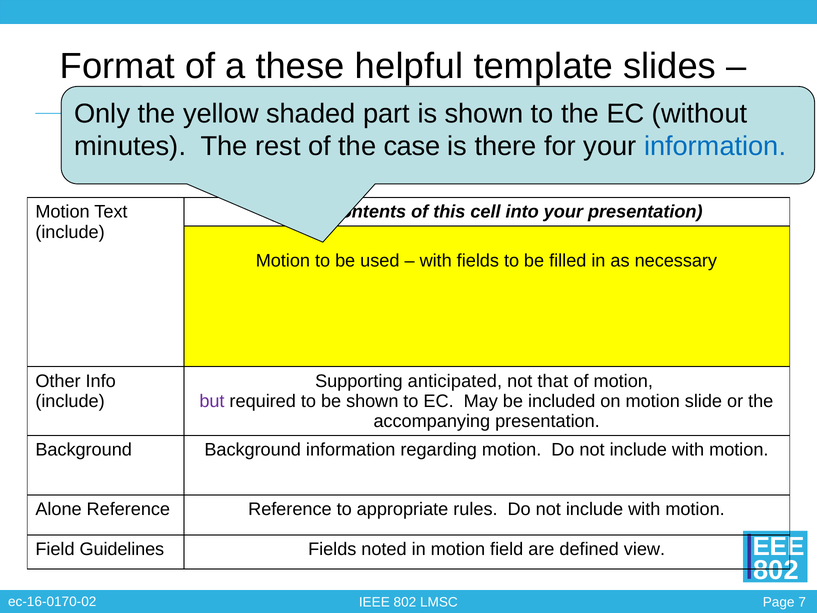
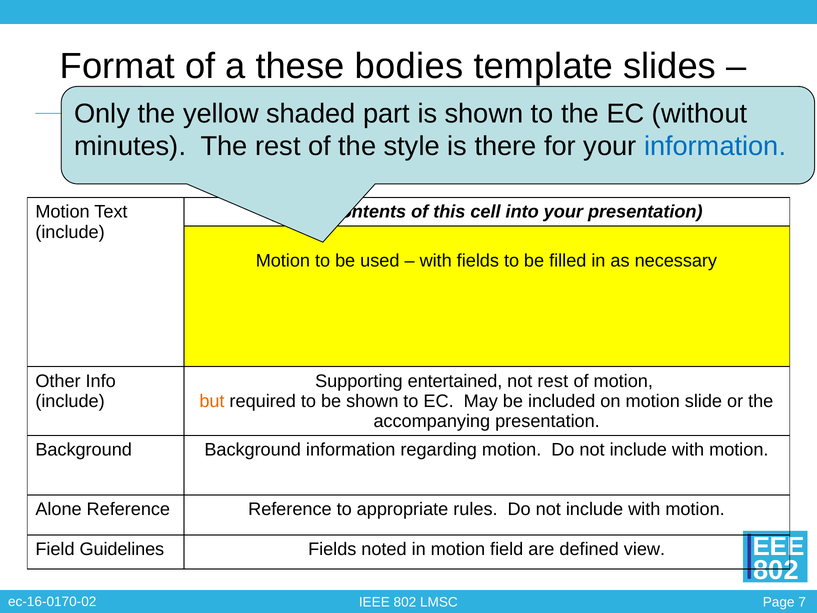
helpful: helpful -> bodies (409, 66)
case: case -> style (412, 146)
anticipated: anticipated -> entertained (455, 381)
not that: that -> rest (553, 381)
but colour: purple -> orange (212, 401)
